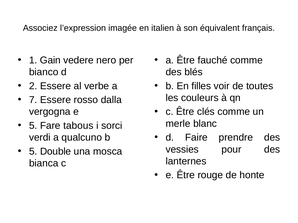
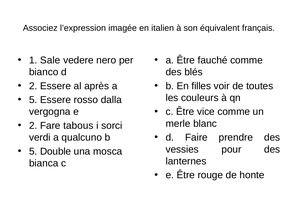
Gain: Gain -> Sale (50, 60)
verbe: verbe -> après (97, 86)
7: 7 -> 5 (33, 100)
clés: clés -> vice (206, 112)
5: 5 -> 2 (33, 126)
